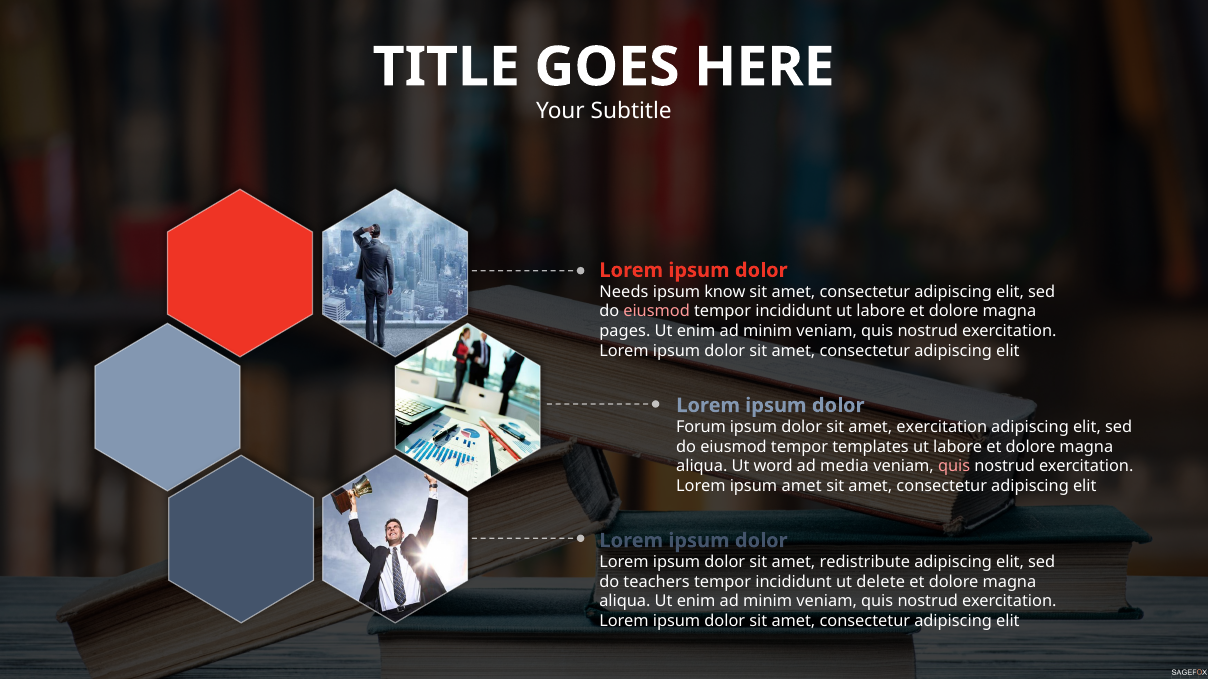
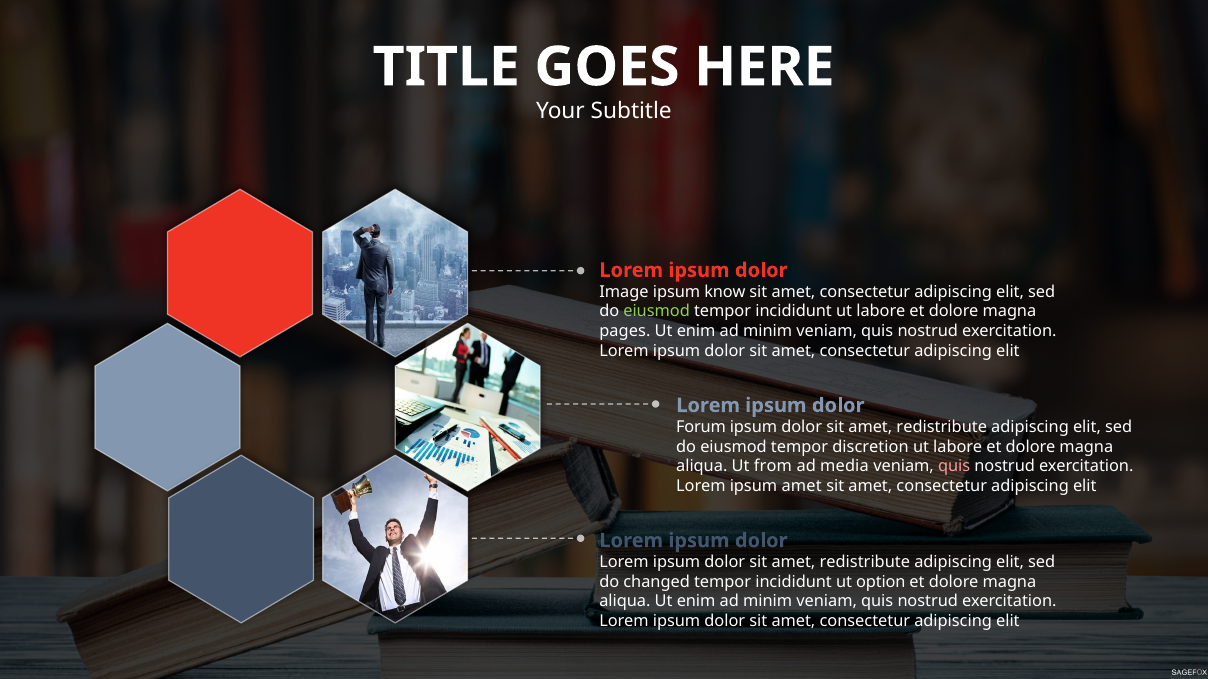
Needs: Needs -> Image (624, 292)
eiusmod colour: pink -> light green (657, 312)
exercitation: exercitation -> redistribute (942, 427)
templates: templates -> discretion (871, 447)
word: word -> from (773, 467)
teachers: teachers -> changed (657, 582)
delete: delete -> option (881, 582)
